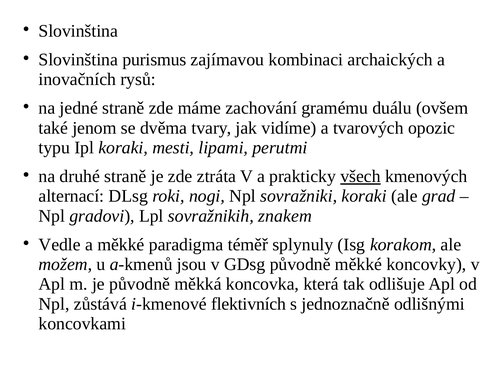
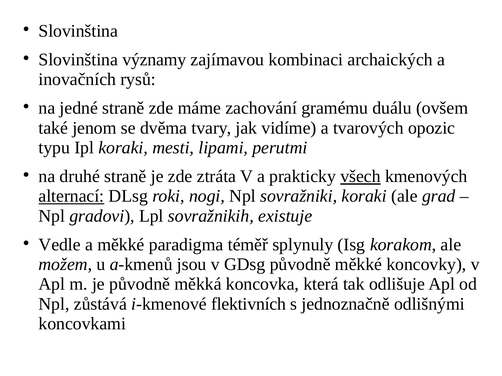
purismus: purismus -> významy (154, 60)
alternací underline: none -> present (71, 196)
znakem: znakem -> existuje (285, 216)
